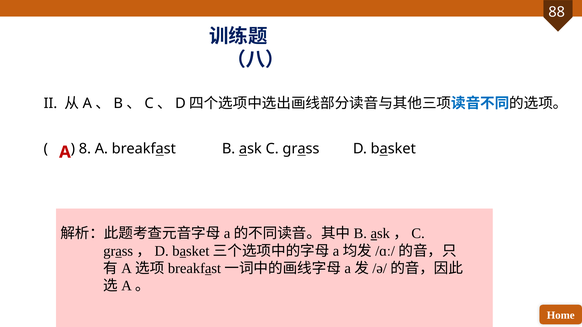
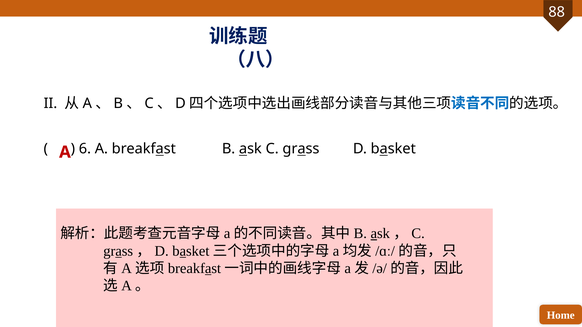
8: 8 -> 6 (85, 149)
